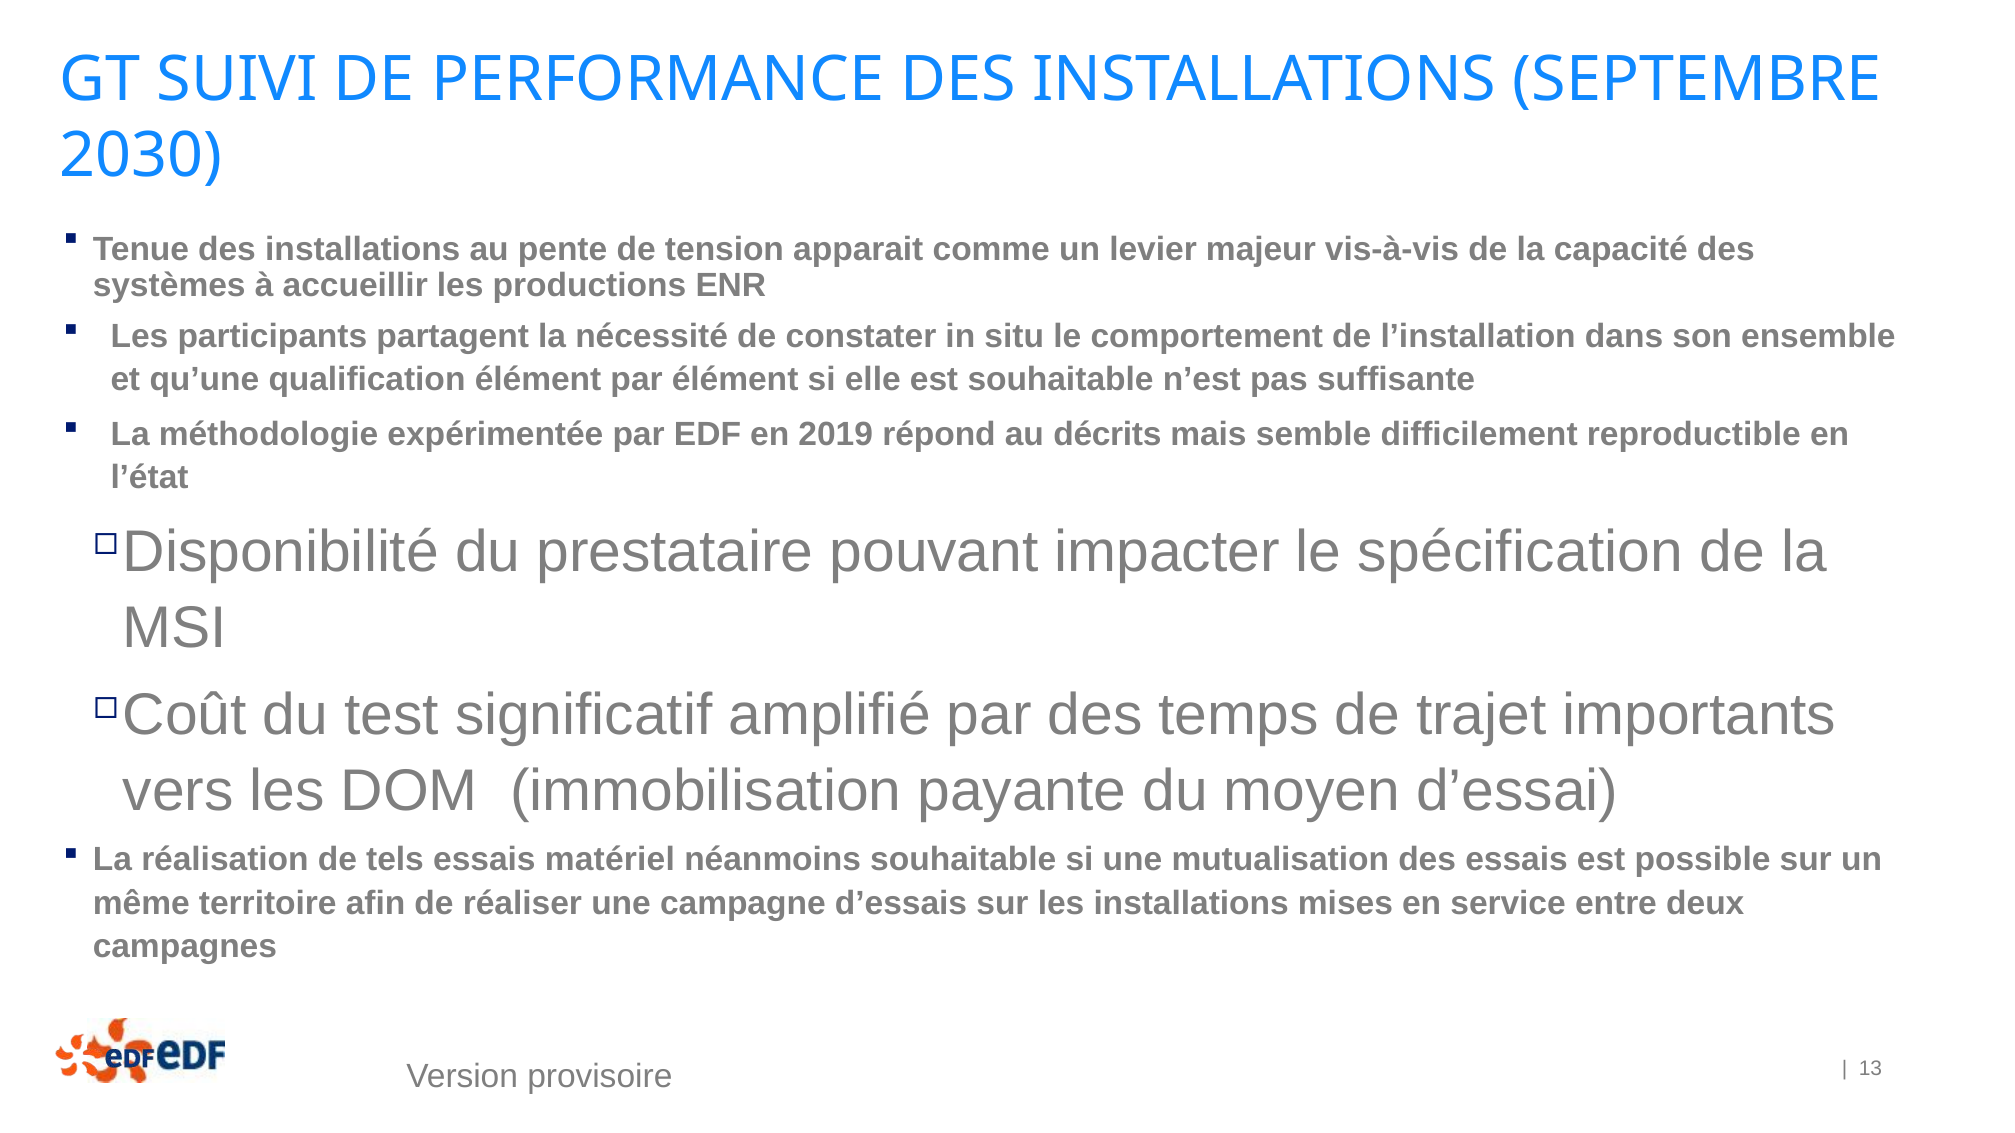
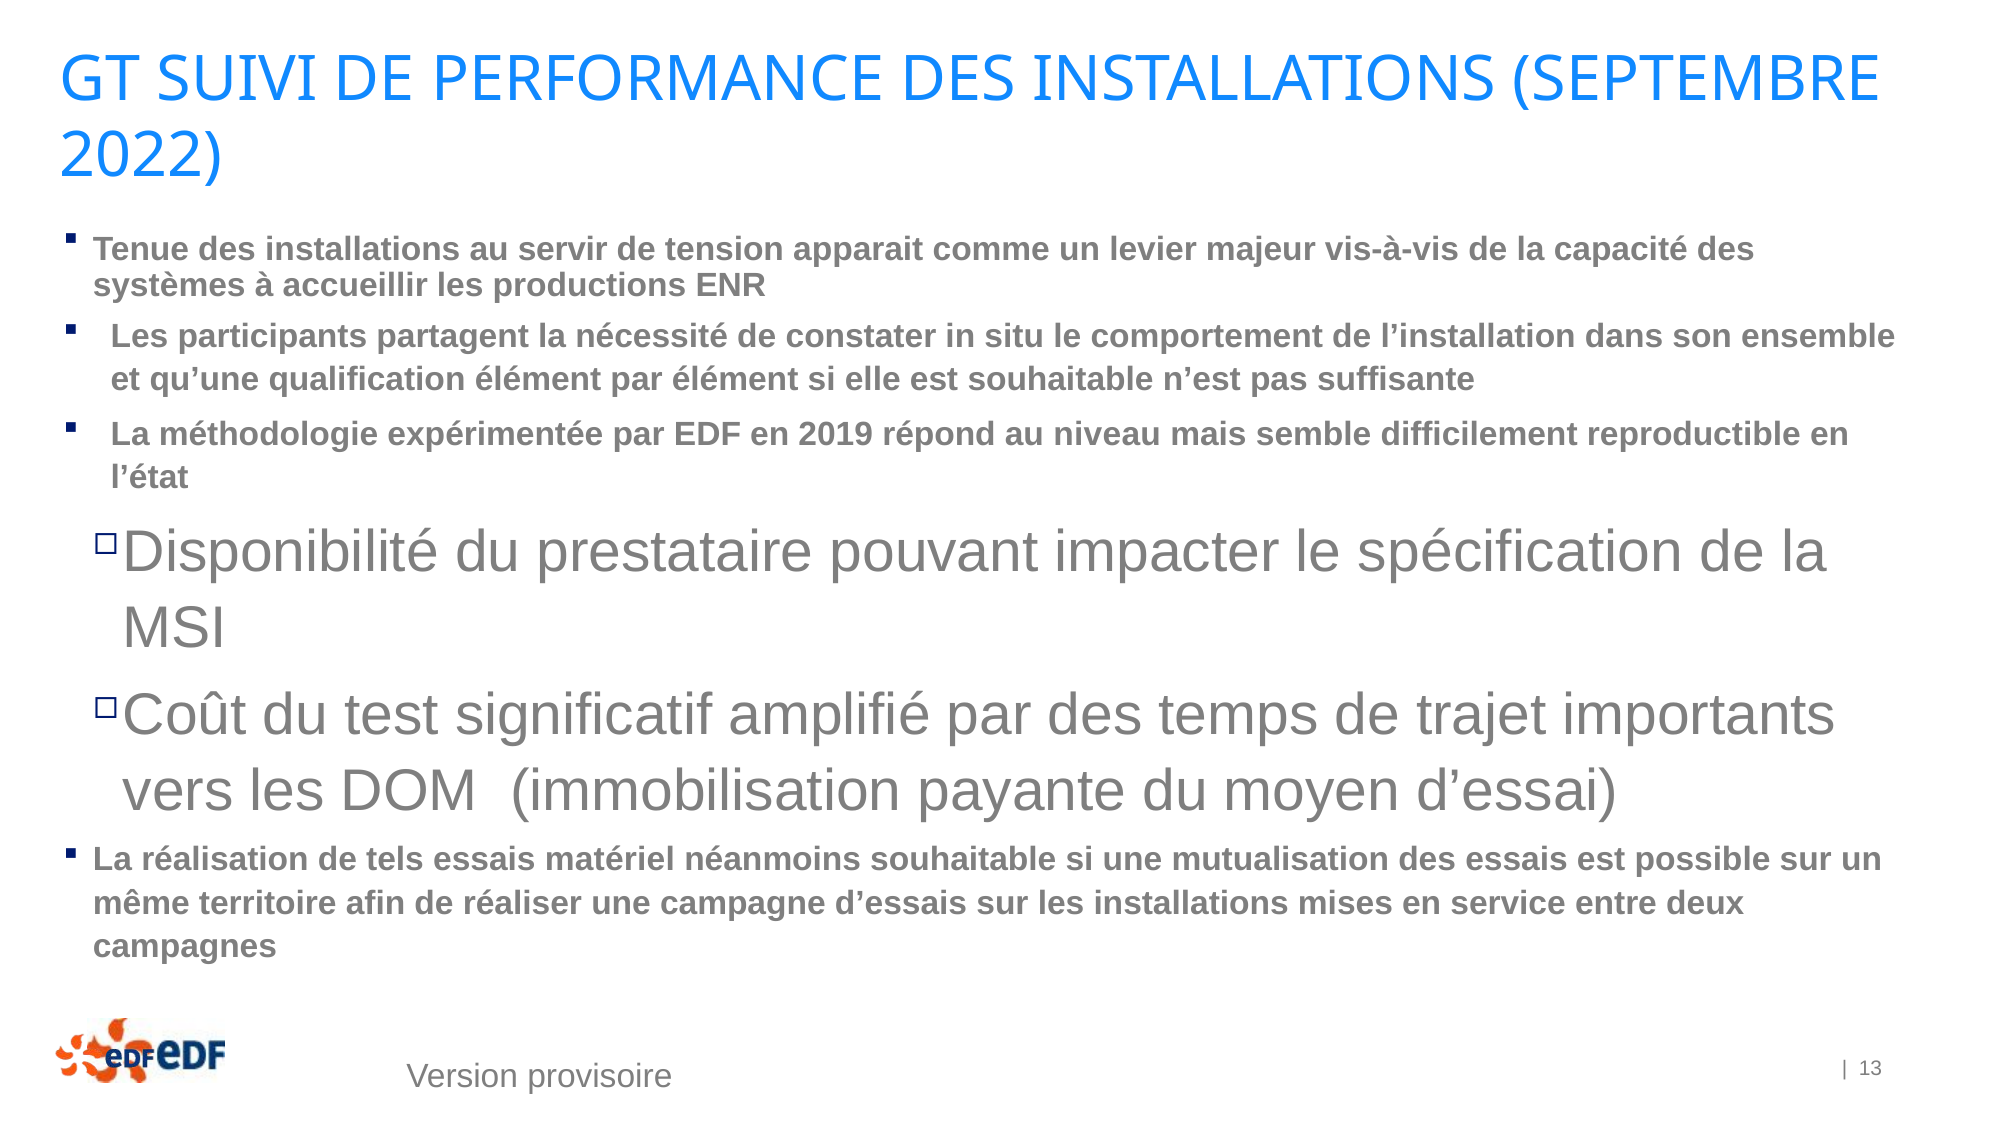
2030: 2030 -> 2022 (141, 155)
pente: pente -> servir (563, 249)
décrits: décrits -> niveau (1107, 434)
